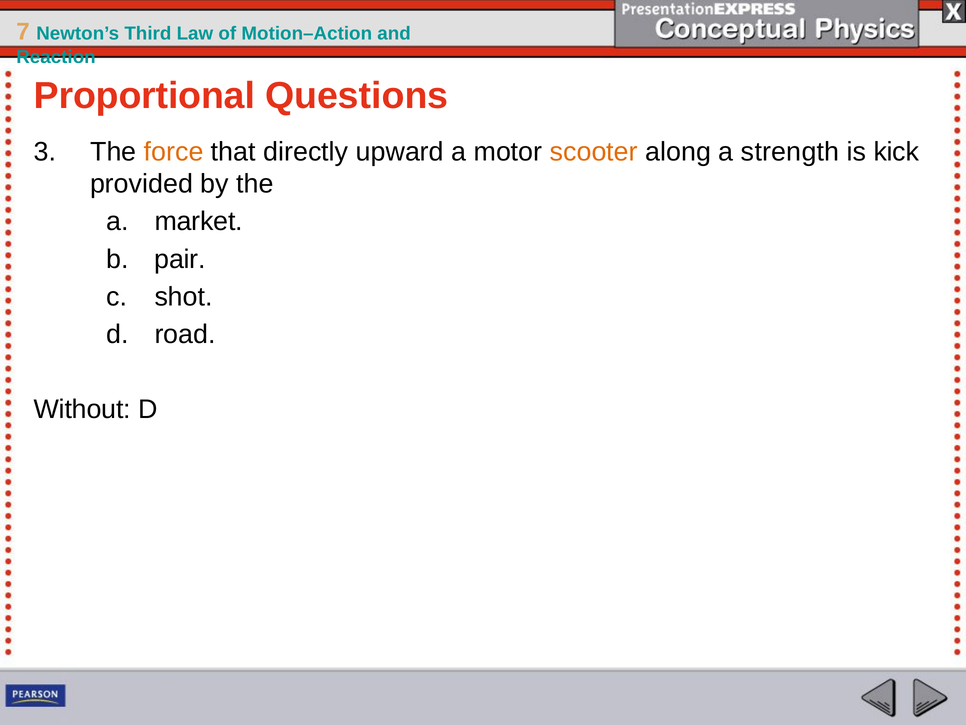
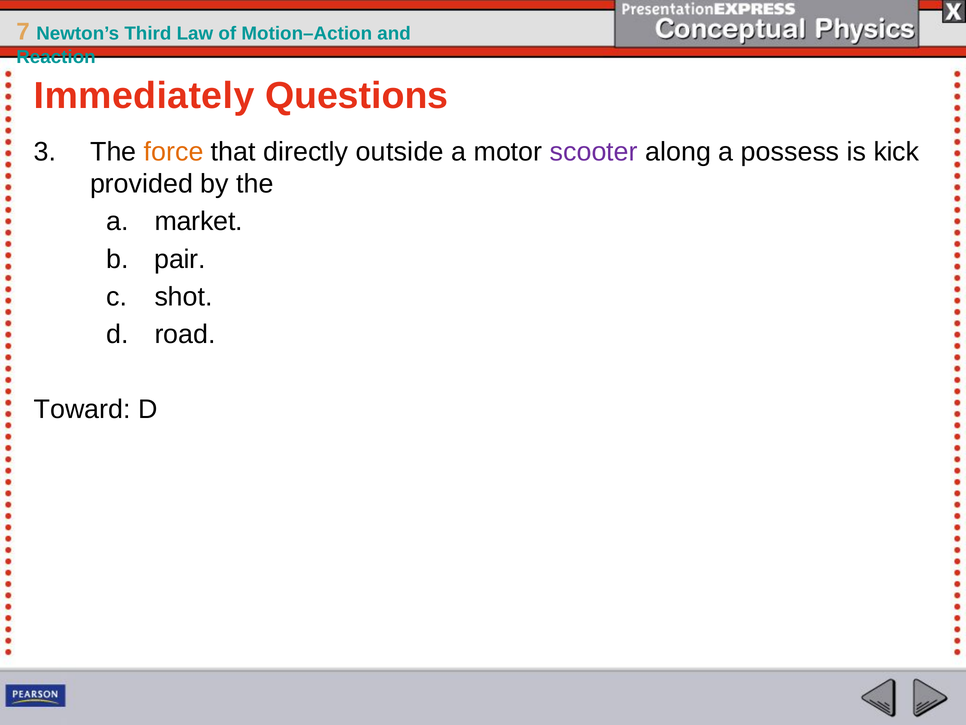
Proportional: Proportional -> Immediately (144, 96)
upward: upward -> outside (400, 152)
scooter colour: orange -> purple (594, 152)
strength: strength -> possess (790, 152)
Without: Without -> Toward (82, 409)
